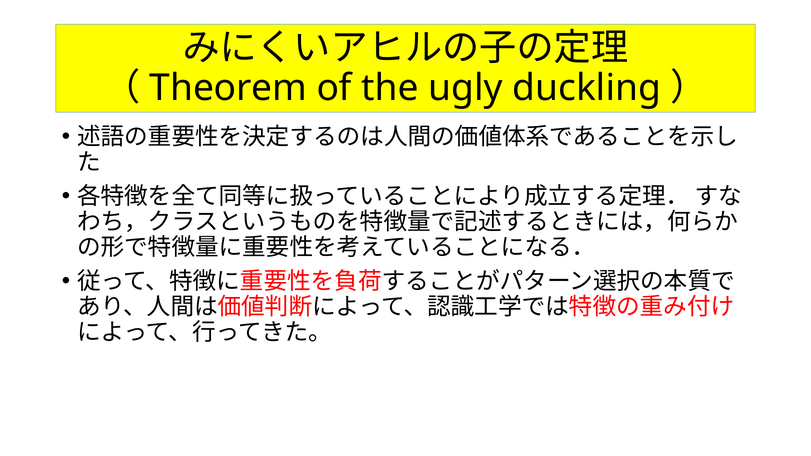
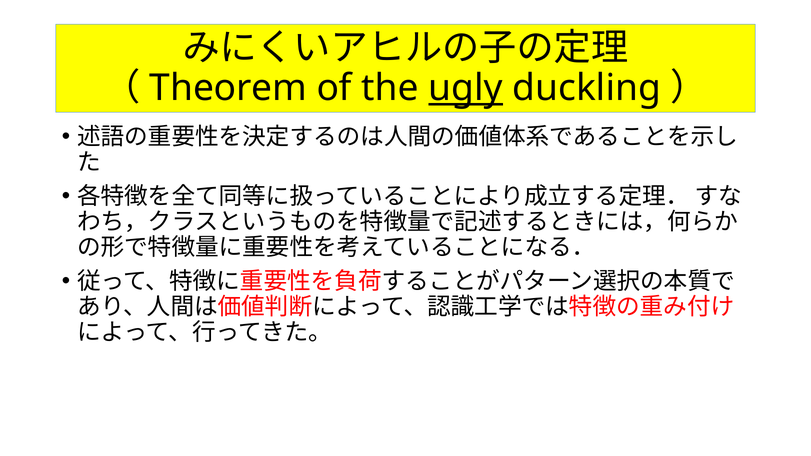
ugly underline: none -> present (466, 88)
